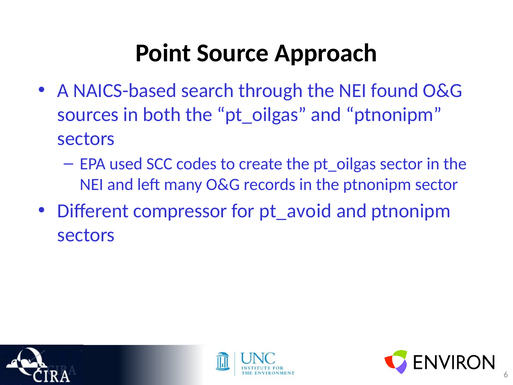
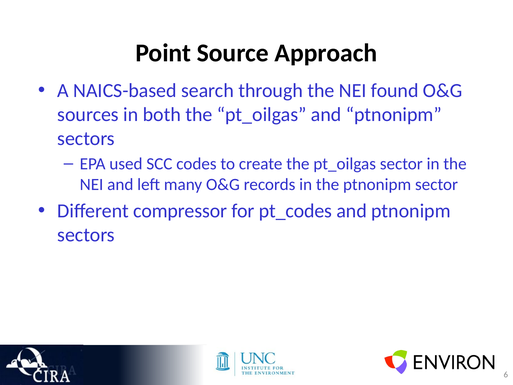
pt_avoid: pt_avoid -> pt_codes (295, 211)
